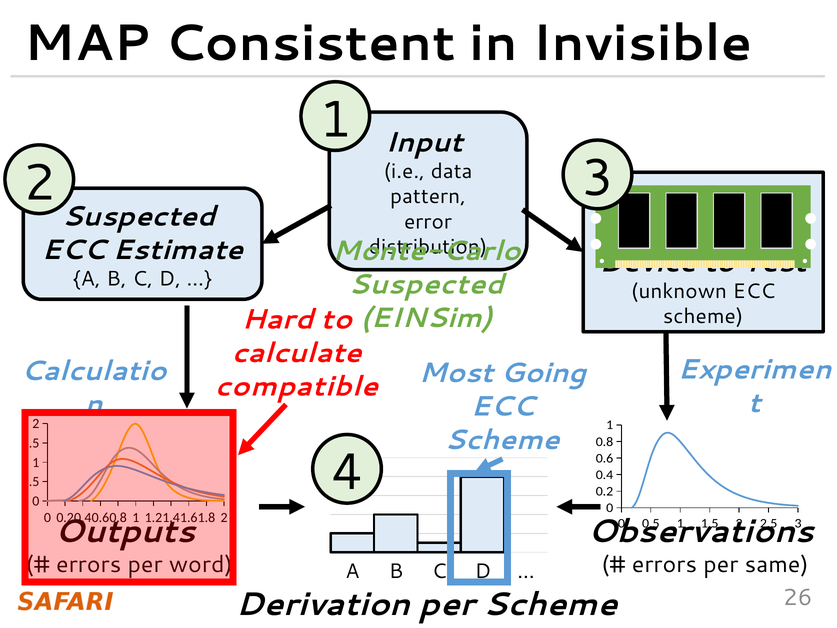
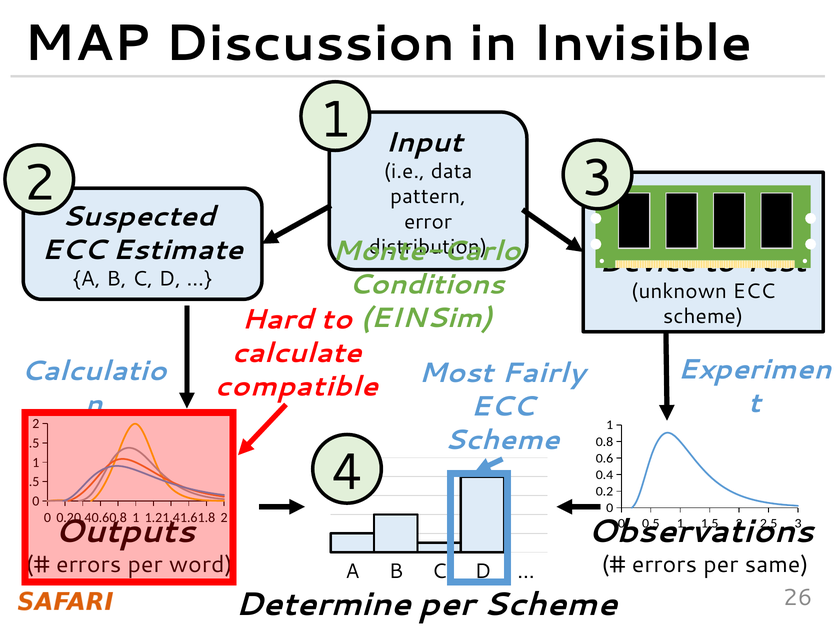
Consistent: Consistent -> Discussion (310, 44)
Suspected: Suspected -> Conditions (427, 284)
Going: Going -> Fairly (543, 373)
Derivation: Derivation -> Determine (323, 604)
